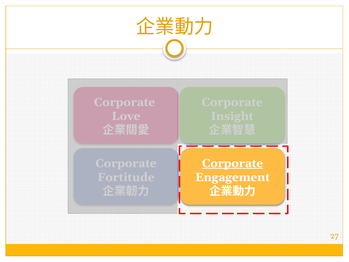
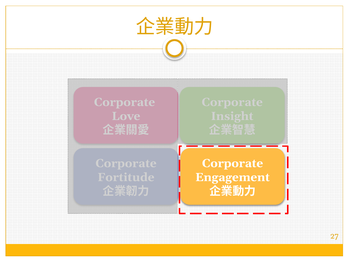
Corporate underline: present -> none (233, 163)
